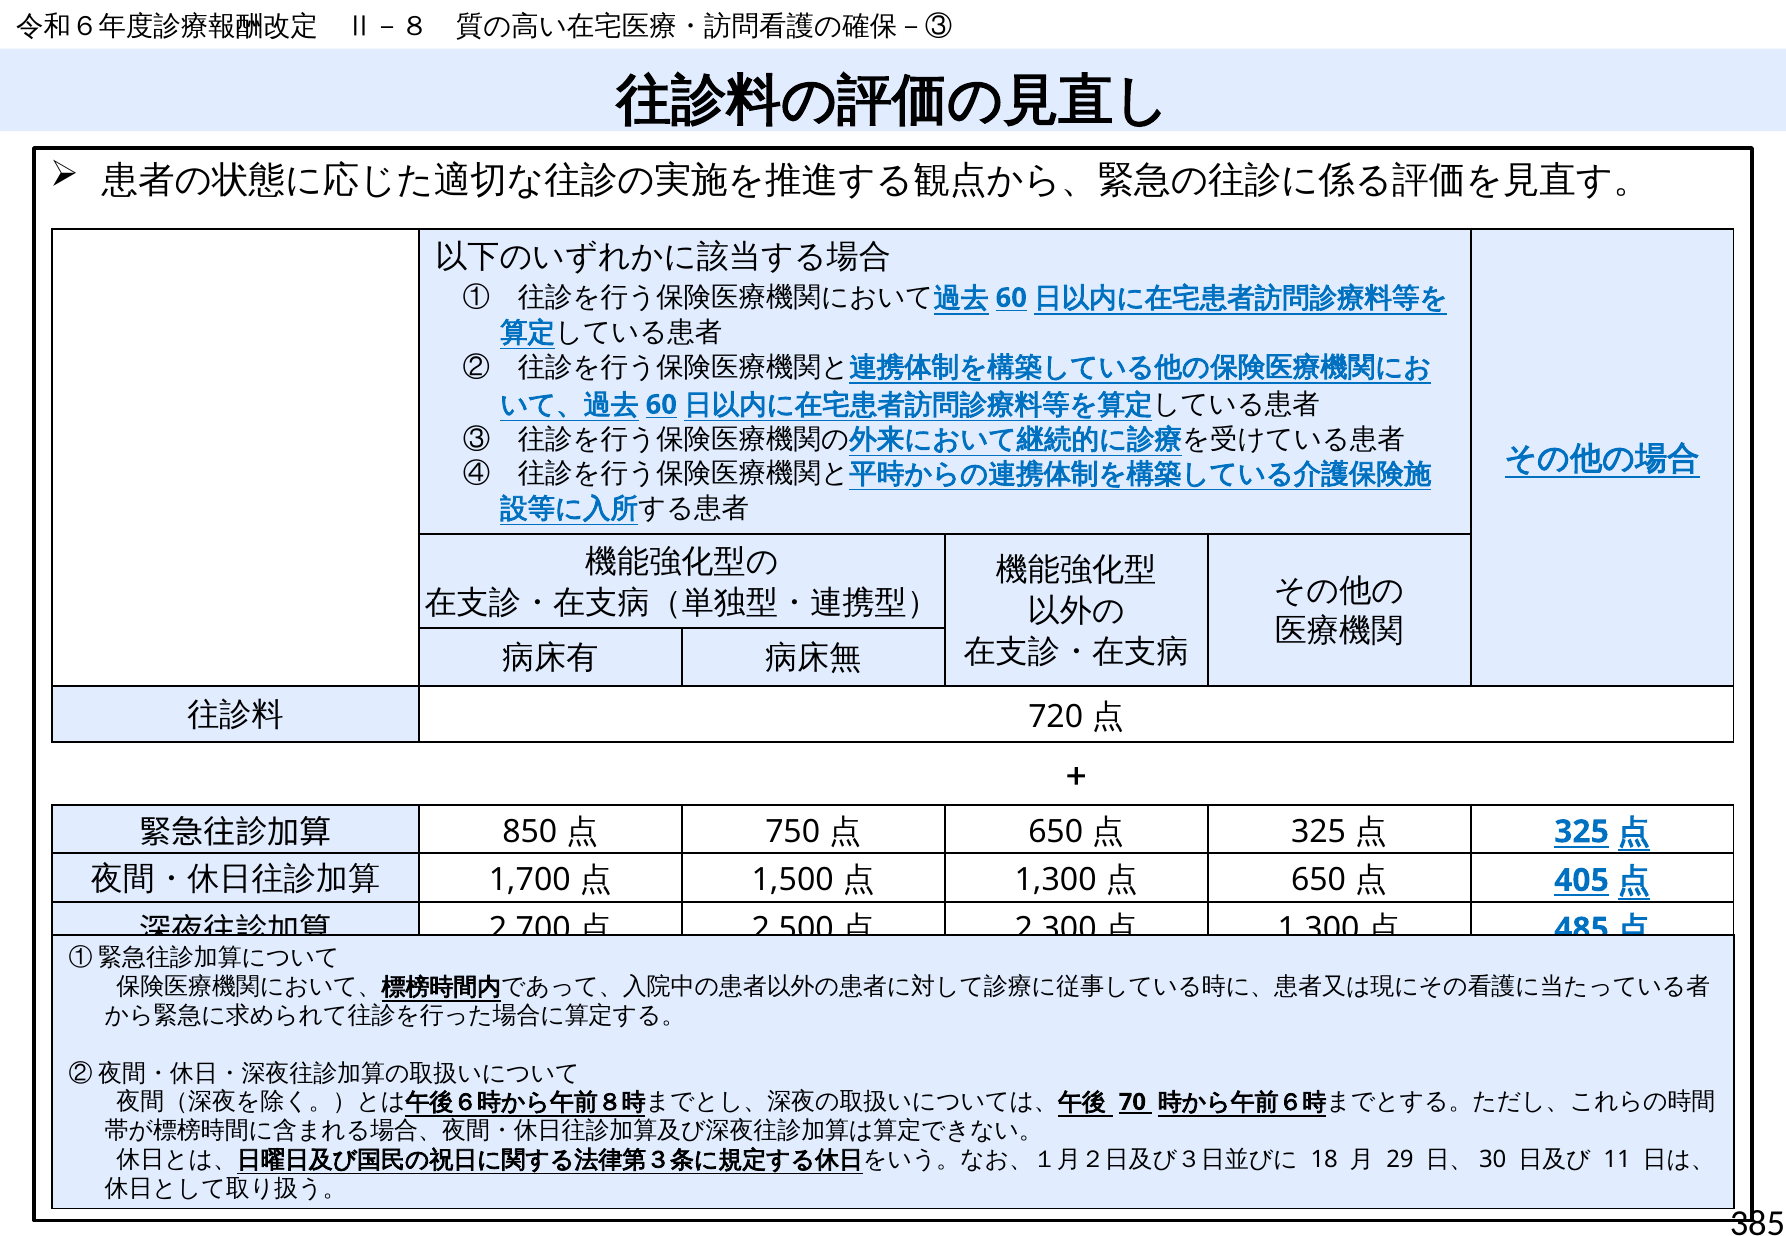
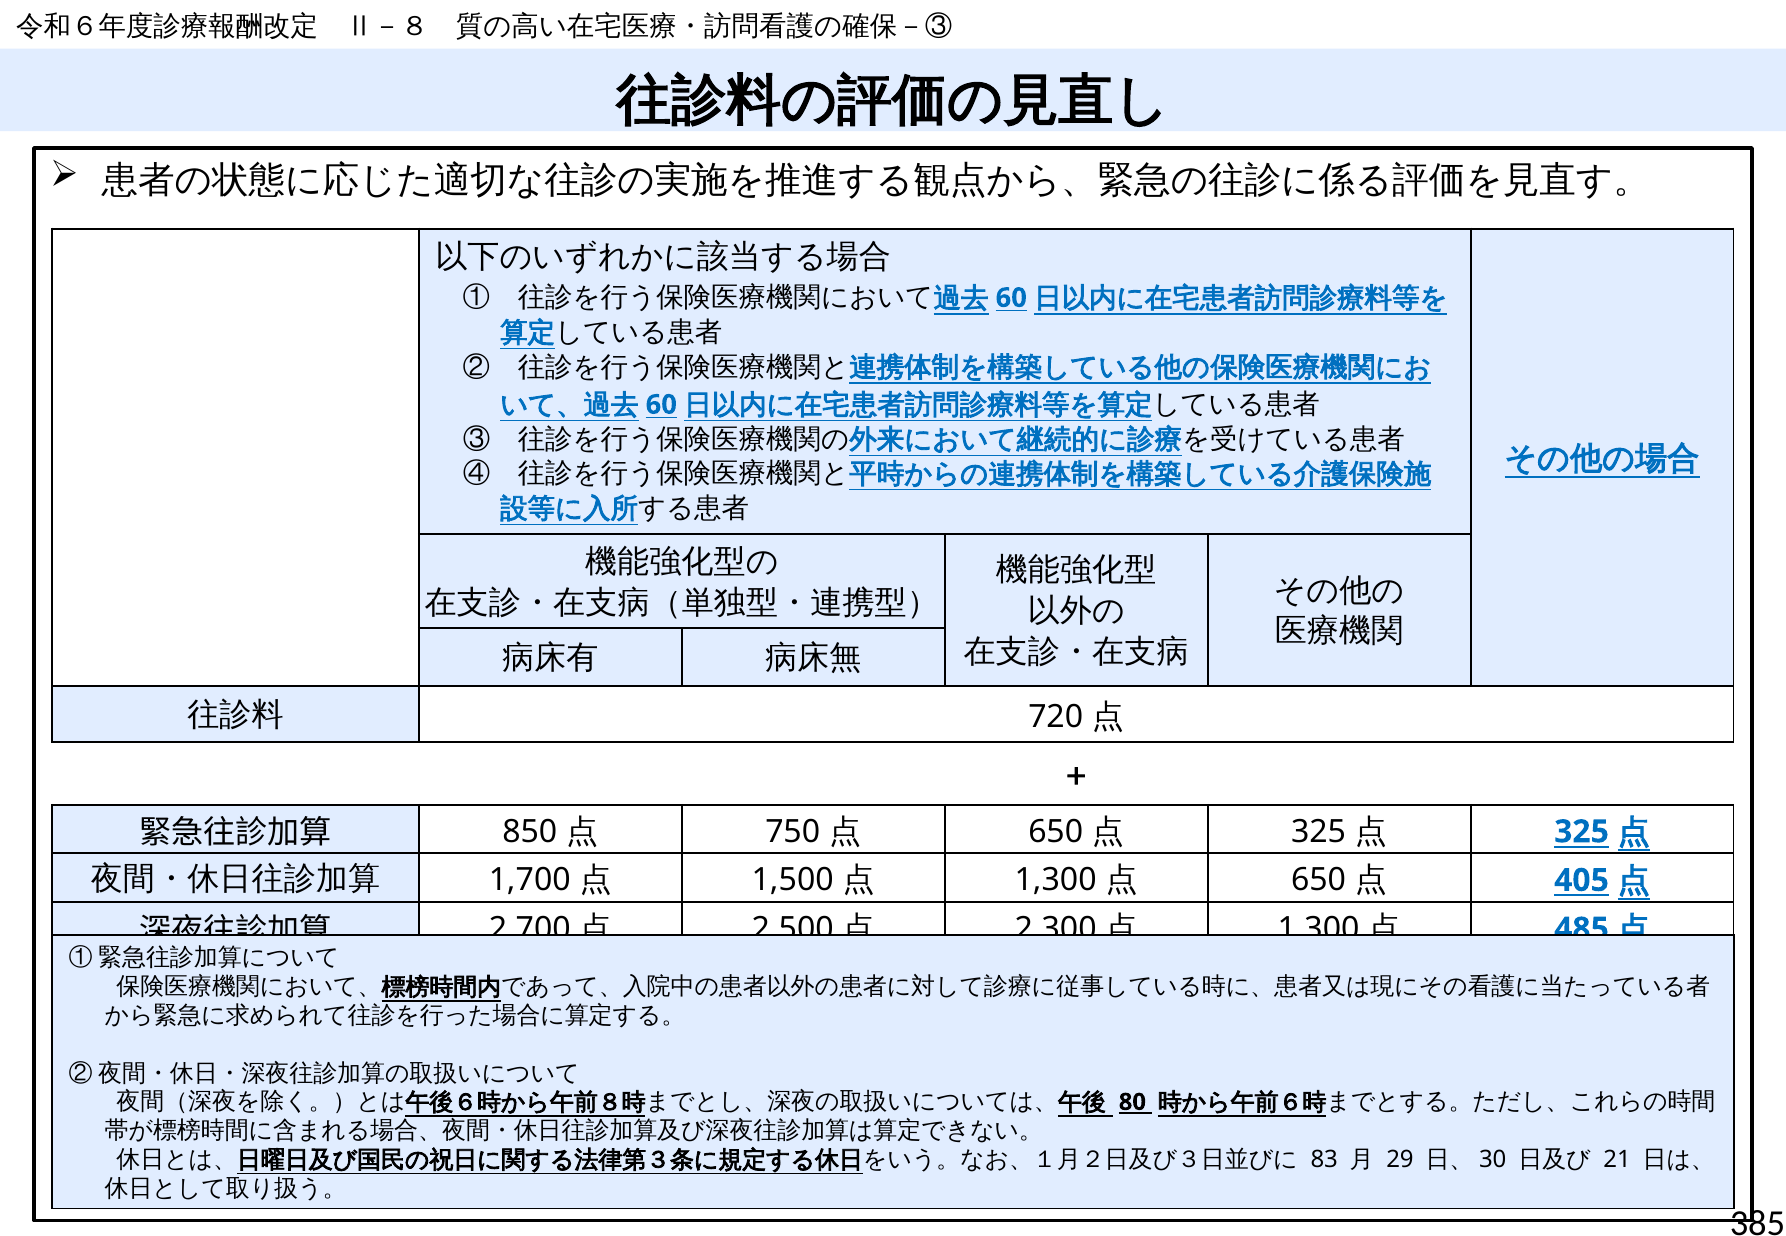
70: 70 -> 80 (1132, 1102)
18: 18 -> 83 (1324, 1160)
11: 11 -> 21 (1617, 1160)
